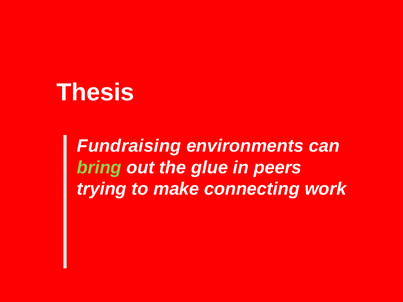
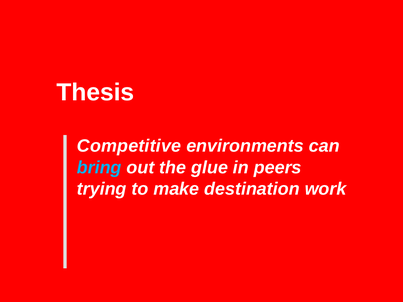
Fundraising: Fundraising -> Competitive (129, 146)
bring colour: light green -> light blue (99, 168)
connecting: connecting -> destination (252, 189)
